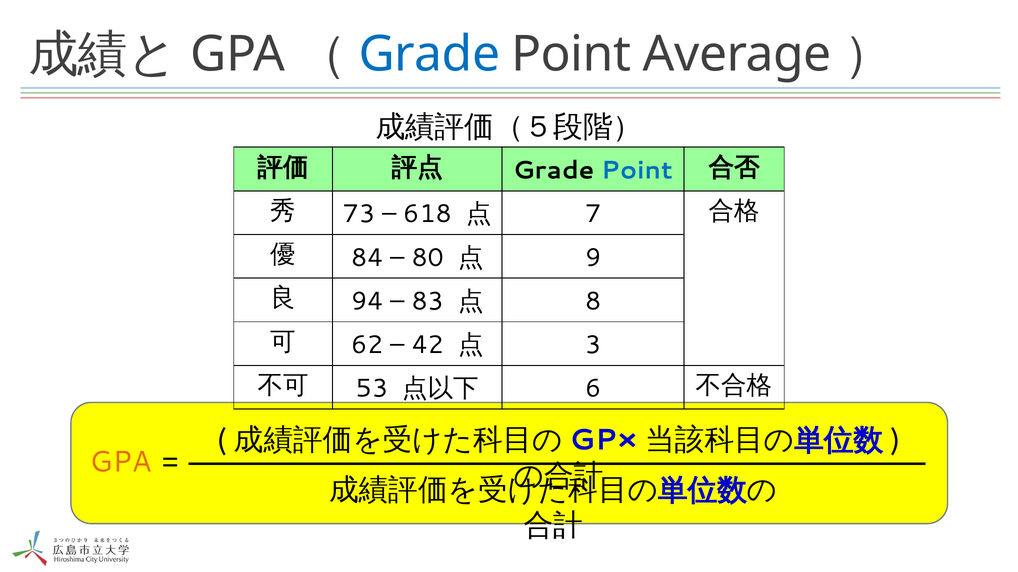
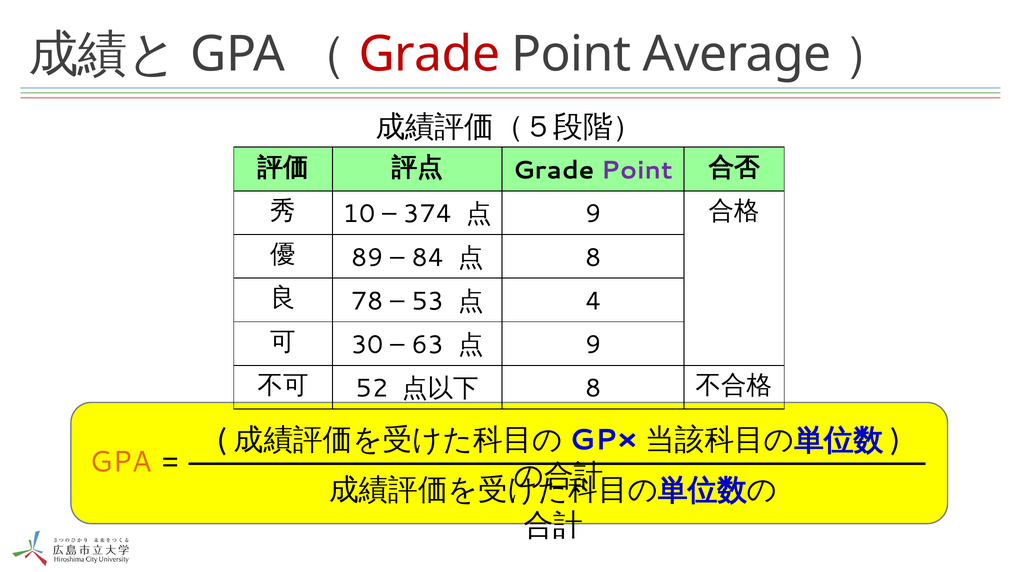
Grade colour: blue -> red (429, 54)
Point colour: blue -> purple (637, 171)
73: 73 -> 10 (359, 214)
618: 618 -> 374 (428, 214)
7: 7 -> 9 (593, 214)
84: 84 -> 89 (367, 258)
80: 80 -> 84 (428, 258)
9: 9 -> 8 (593, 258)
94: 94 -> 78 (367, 302)
83: 83 -> 53 (428, 302)
8: 8 -> 4 (593, 302)
62: 62 -> 30 (367, 345)
42: 42 -> 63 (428, 345)
3: 3 -> 9 (593, 345)
53: 53 -> 52 (372, 389)
6: 6 -> 8 (593, 389)
